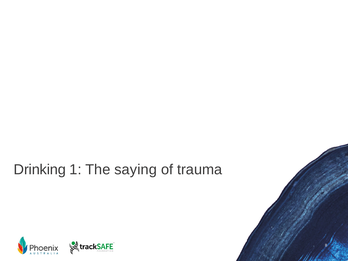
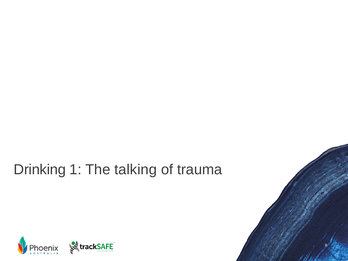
saying: saying -> talking (136, 170)
